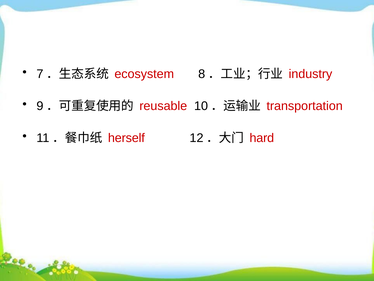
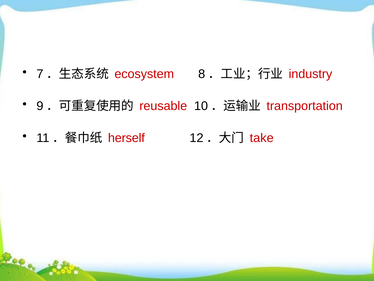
hard: hard -> take (262, 138)
